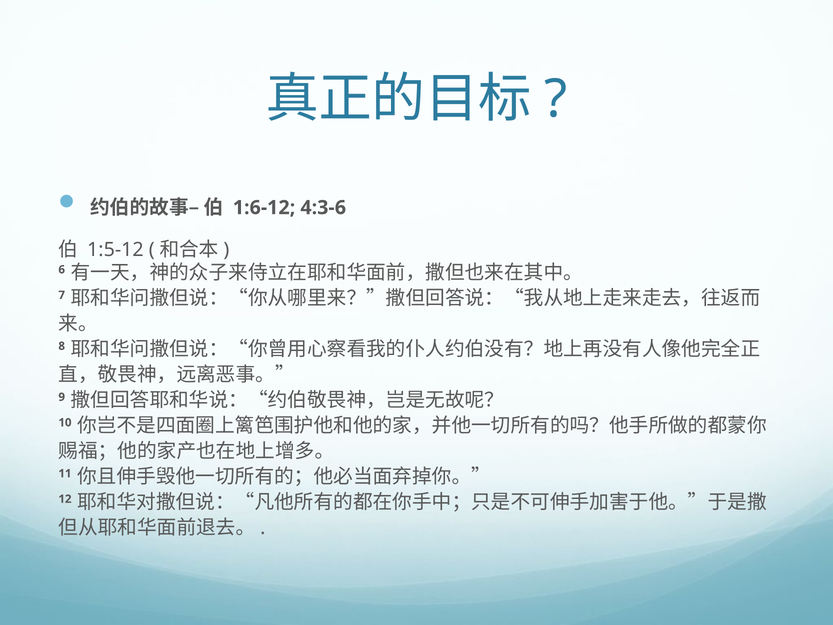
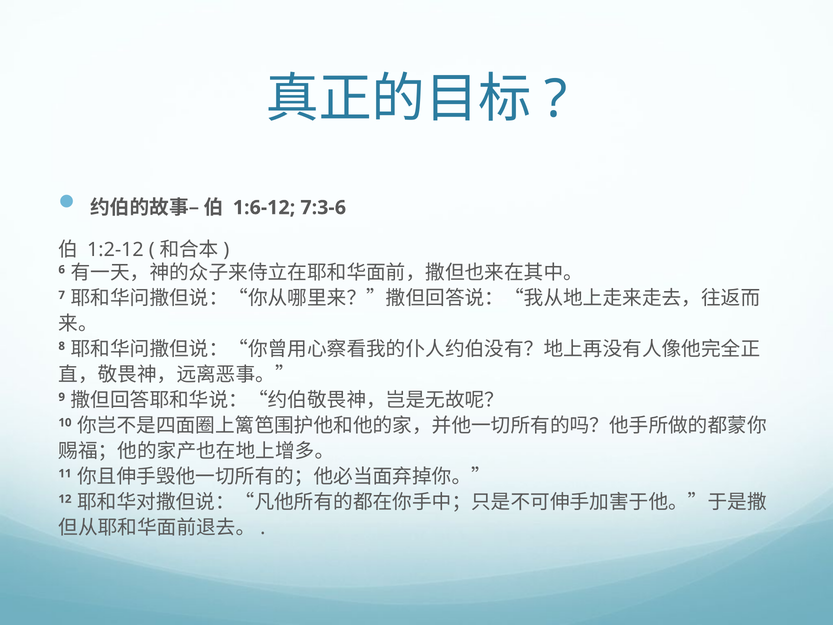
4:3-6: 4:3-6 -> 7:3-6 (323, 208)
1:5-12: 1:5-12 -> 1:2-12 (115, 250)
